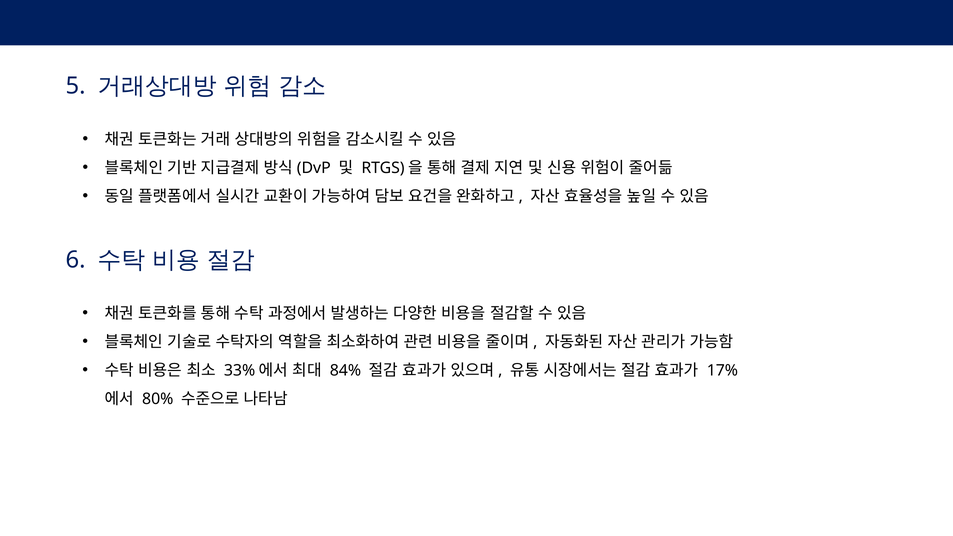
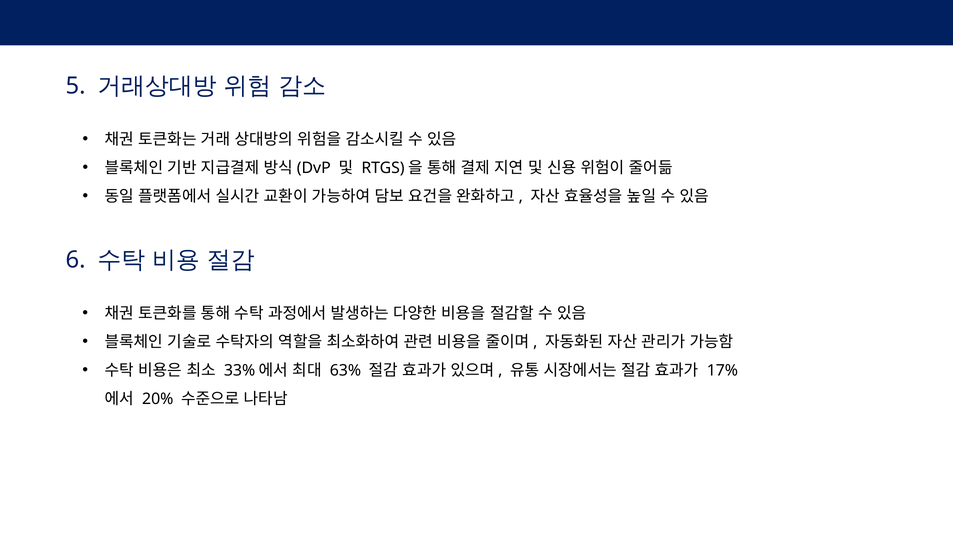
84%: 84% -> 63% (345, 371)
80%: 80% -> 20% (158, 399)
